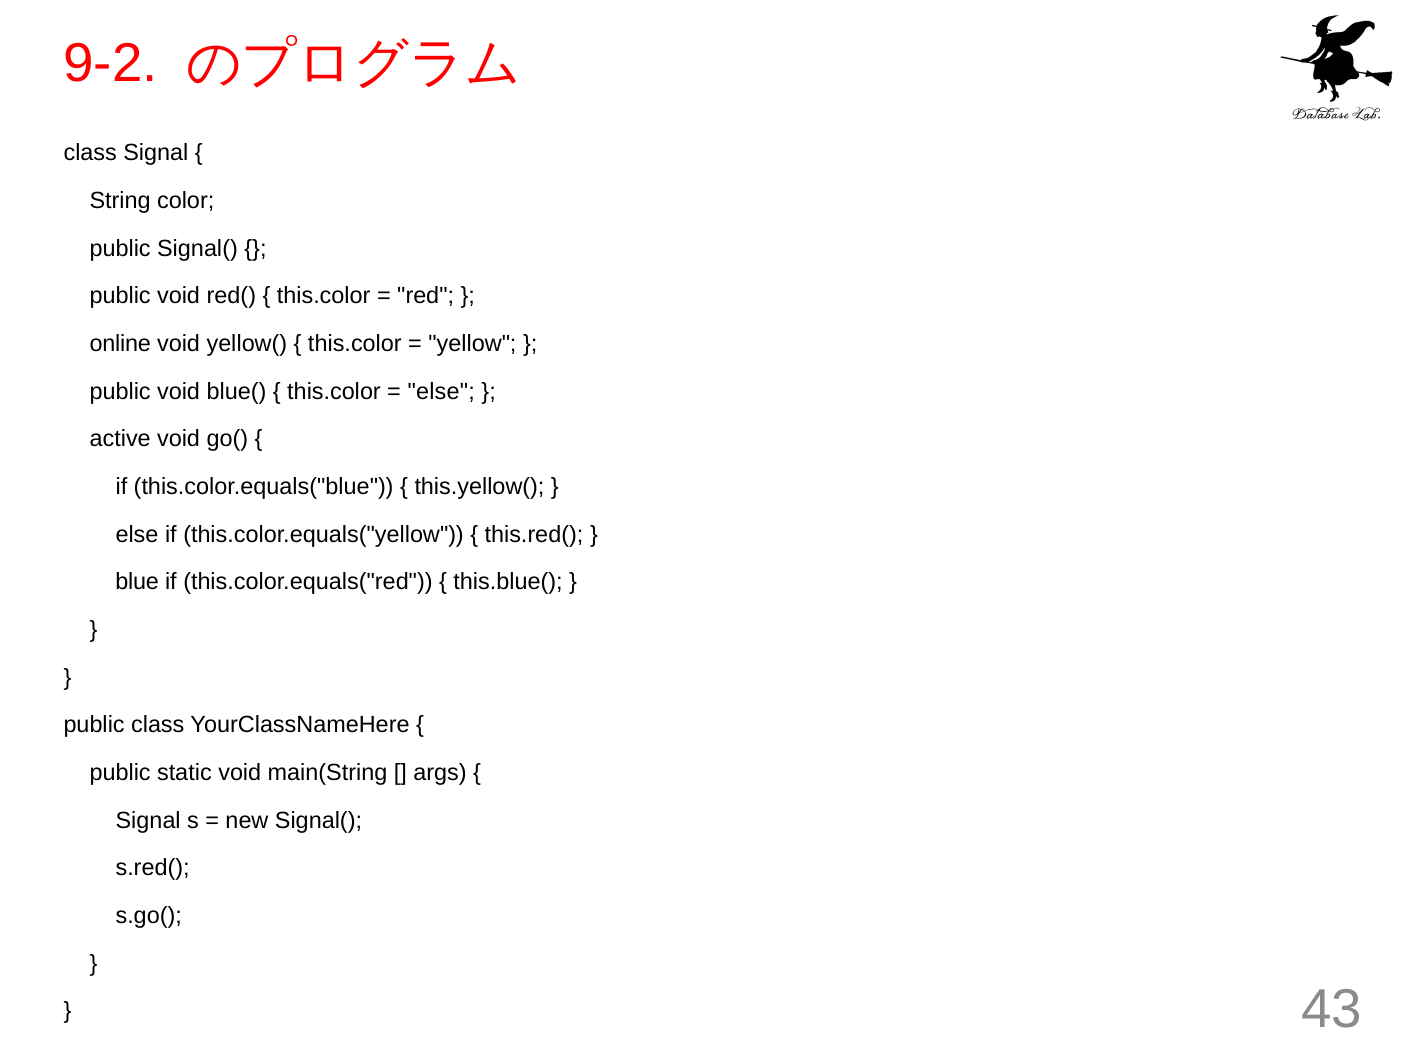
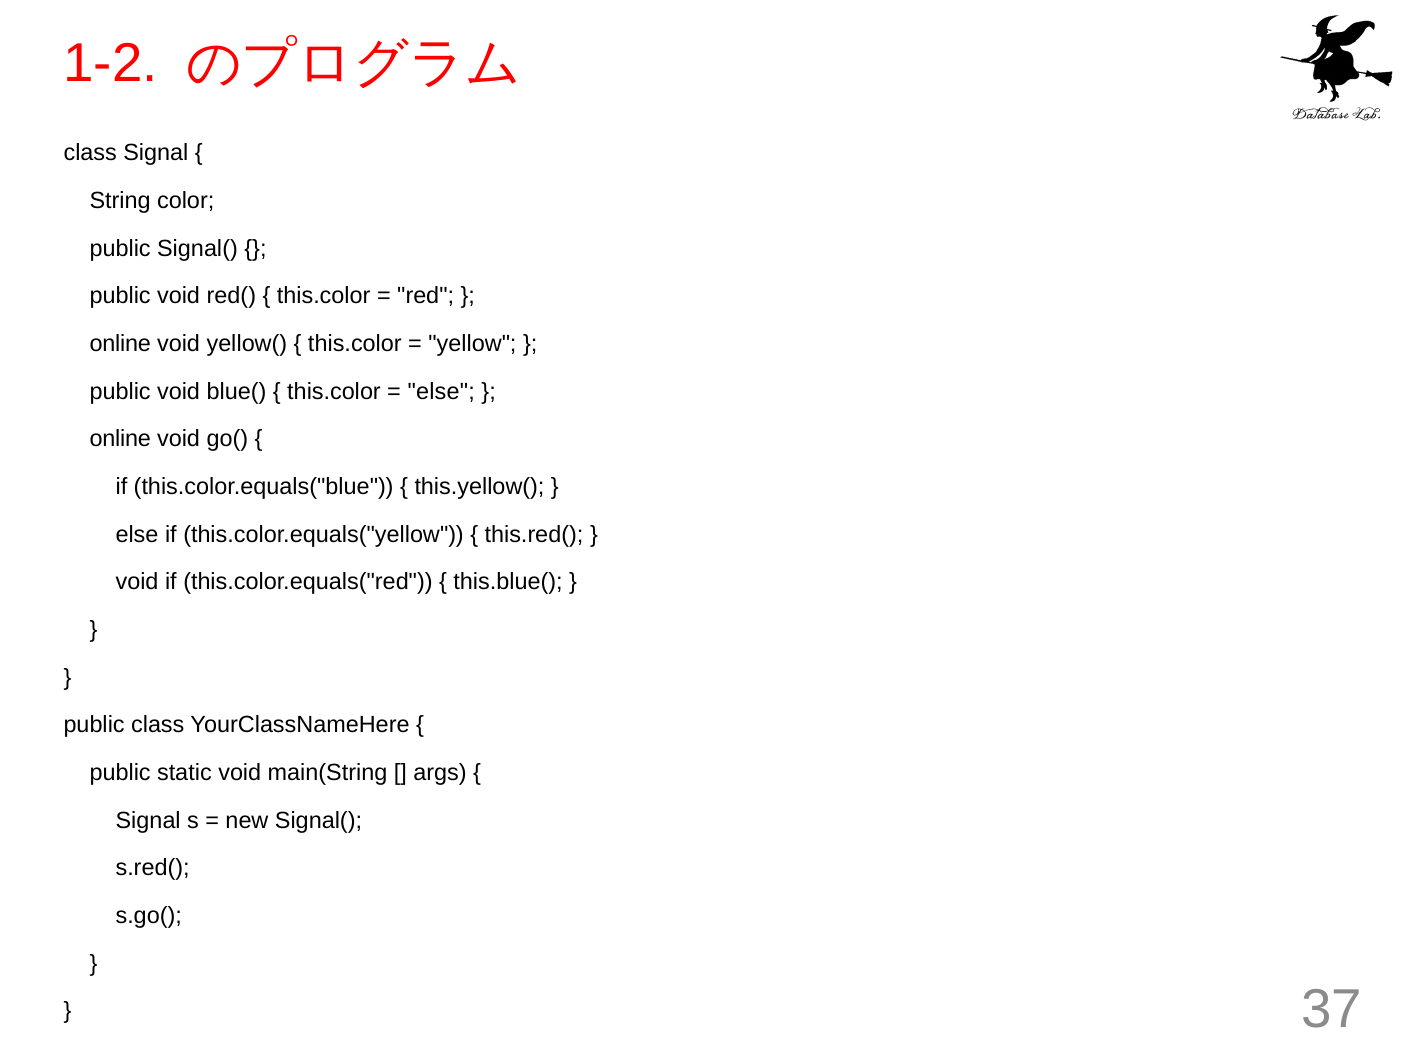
9-2: 9-2 -> 1-2 (111, 63)
active: active -> online (120, 439)
blue: blue -> void (137, 582)
43: 43 -> 37 (1332, 1010)
